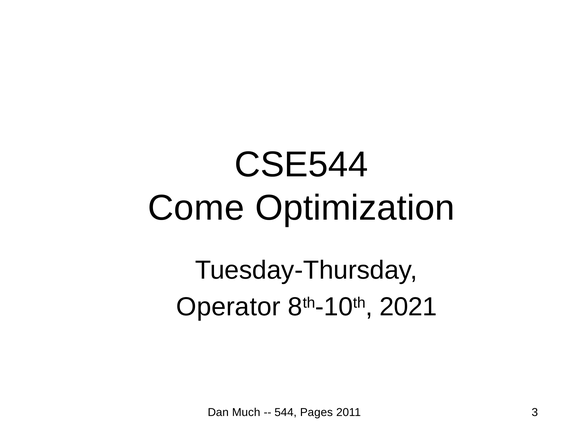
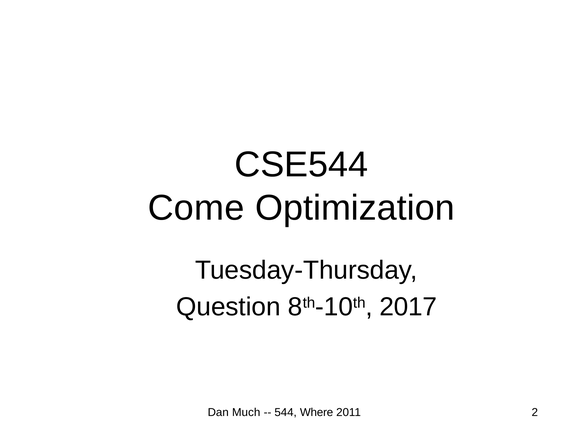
Operator: Operator -> Question (228, 307)
2021: 2021 -> 2017 (408, 307)
Pages: Pages -> Where (317, 412)
3: 3 -> 2 (535, 412)
